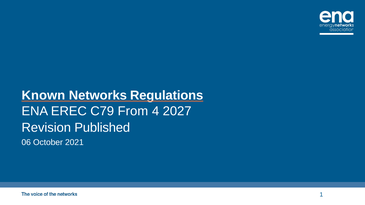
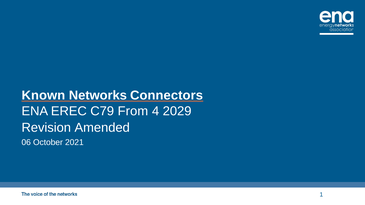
Regulations: Regulations -> Connectors (167, 96)
2027: 2027 -> 2029 (177, 111)
Published: Published -> Amended (102, 128)
